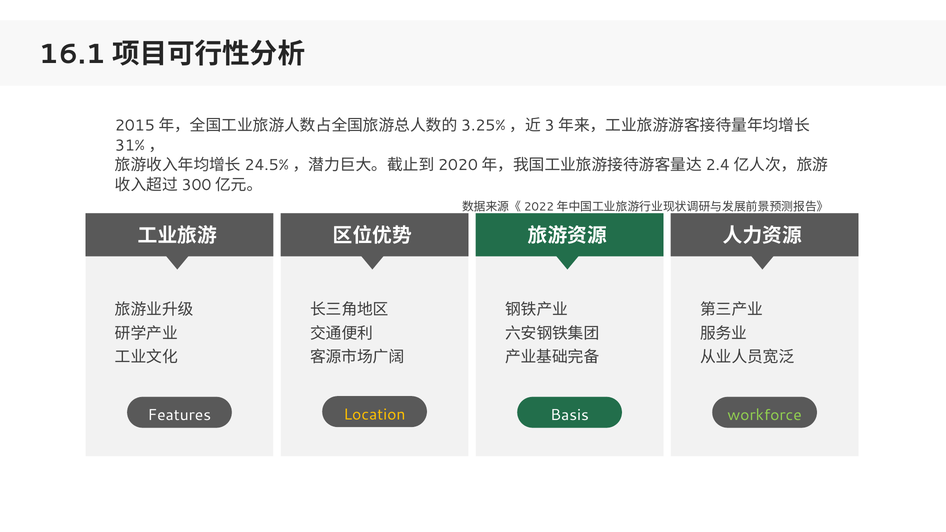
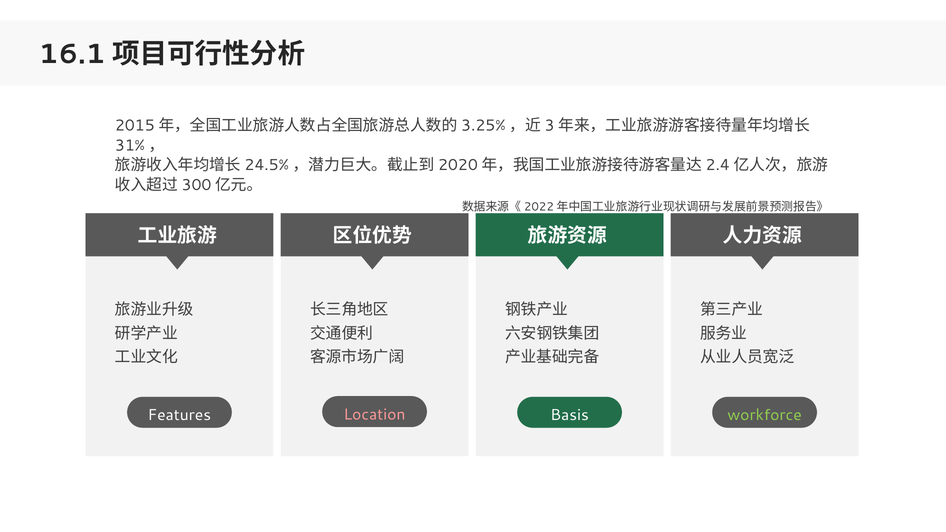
Location colour: yellow -> pink (374, 415)
